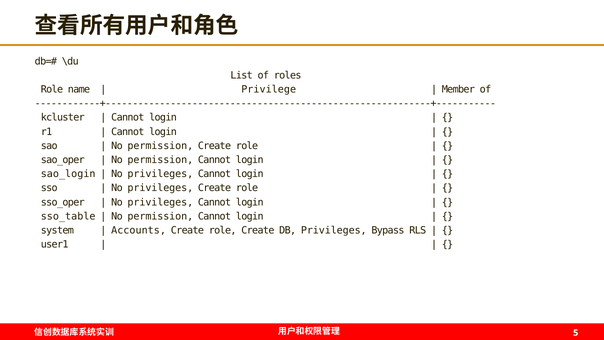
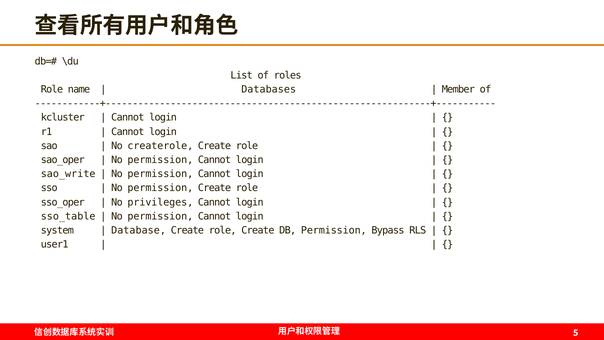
Privilege: Privilege -> Databases (269, 89)
permission: permission -> createrole (160, 146)
sao_login: sao_login -> sao_write (68, 174)
privileges: privileges -> permission (160, 174)
privileges: privileges -> permission (160, 188)
Accounts: Accounts -> Database (139, 230)
DB Privileges: Privileges -> Permission (334, 230)
